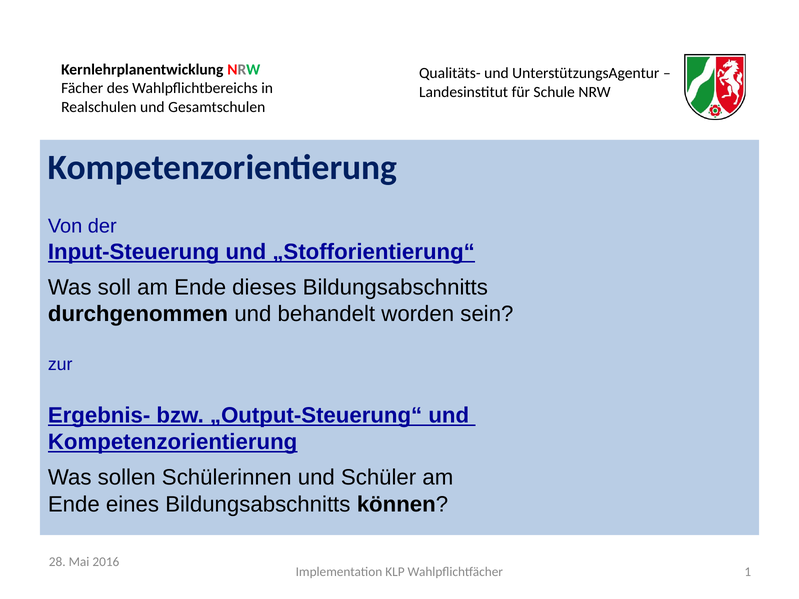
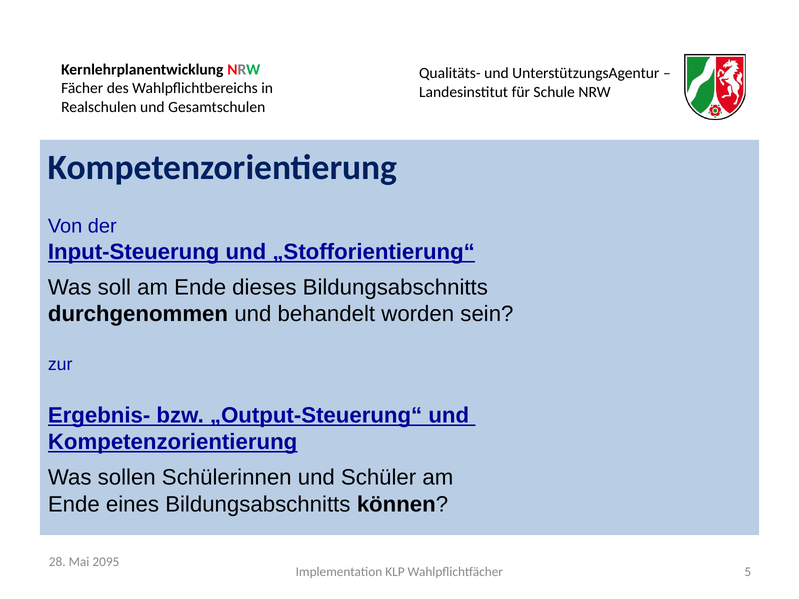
2016: 2016 -> 2095 (106, 562)
1: 1 -> 5 (748, 572)
